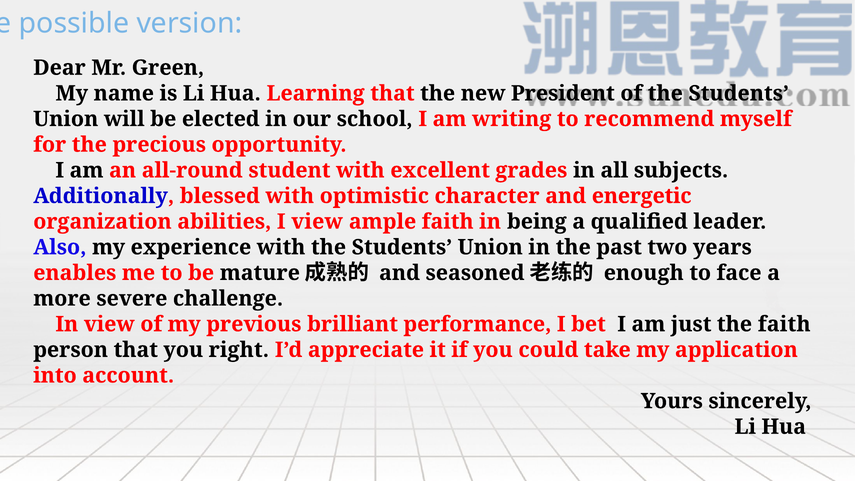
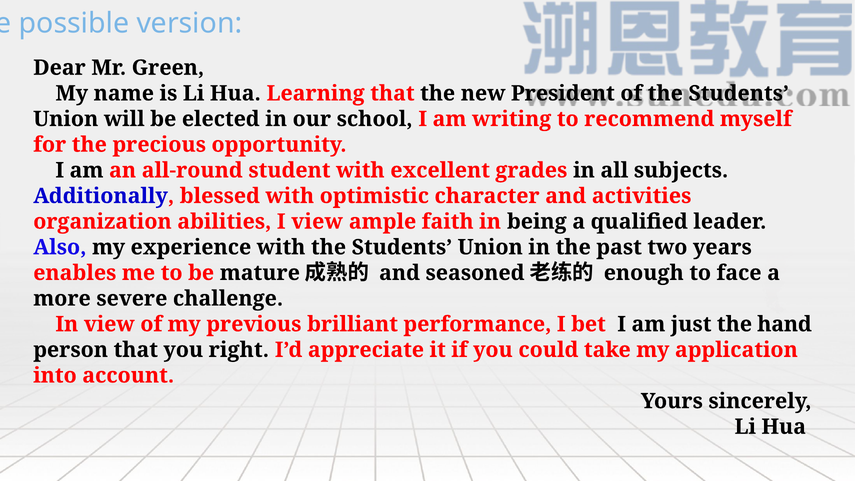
energetic: energetic -> activities (642, 196)
the faith: faith -> hand (784, 324)
